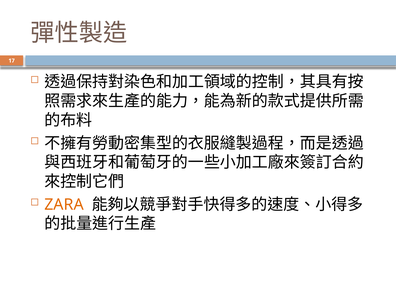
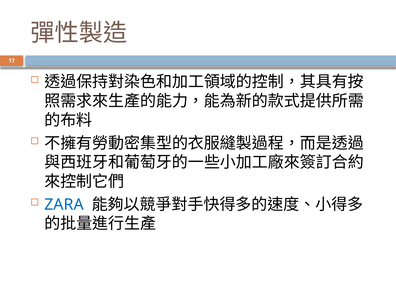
ZARA colour: orange -> blue (64, 205)
